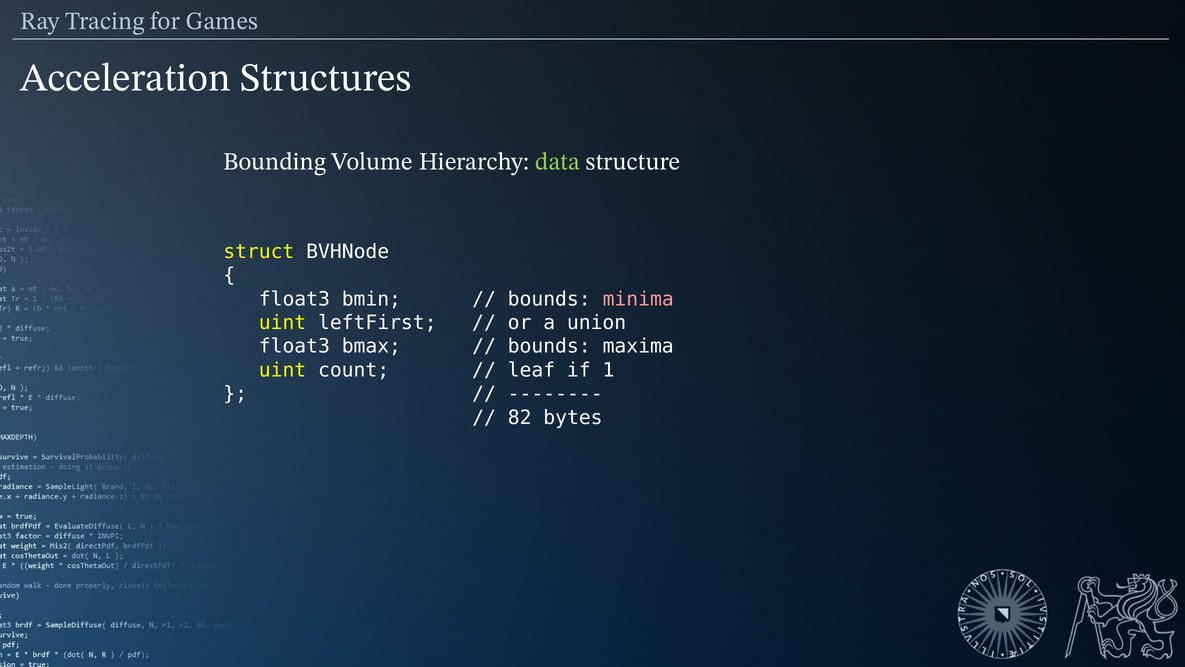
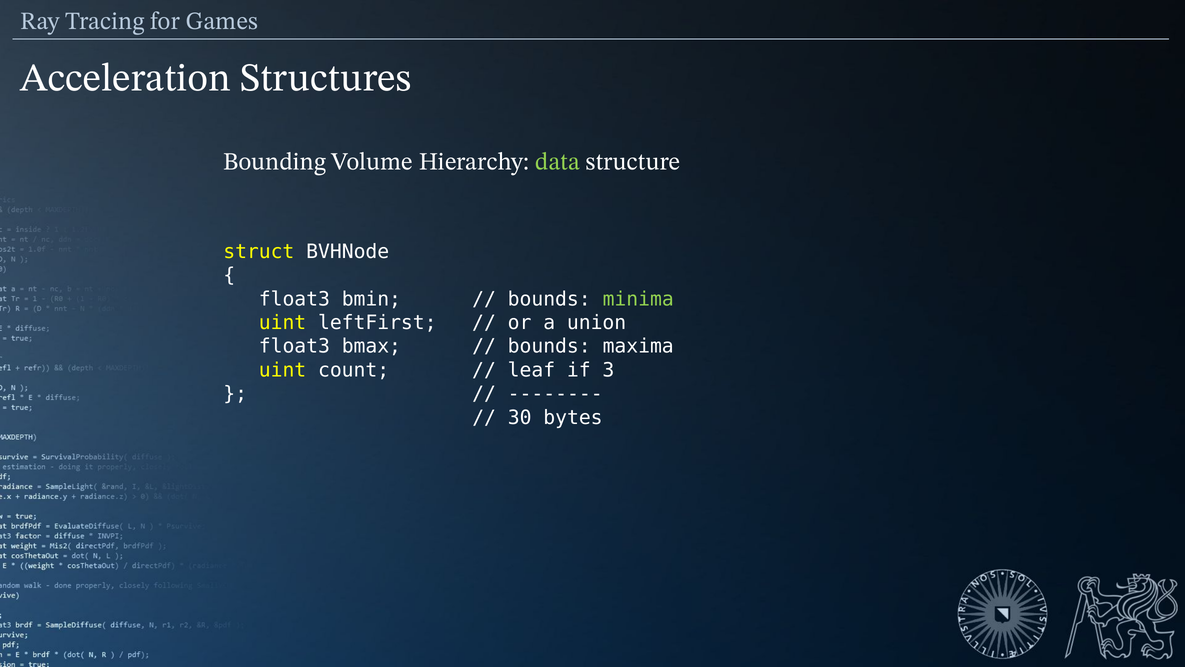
minima colour: pink -> light green (638, 299)
1: 1 -> 3 (608, 370)
82: 82 -> 30 (520, 417)
